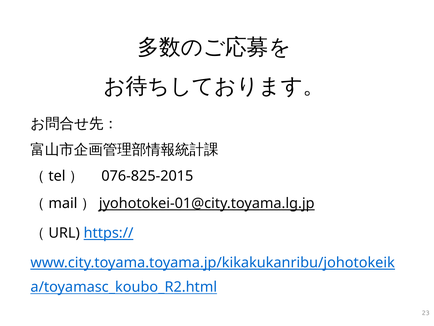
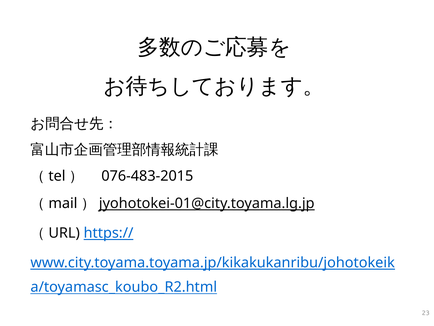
076-825-2015: 076-825-2015 -> 076-483-2015 (147, 176)
